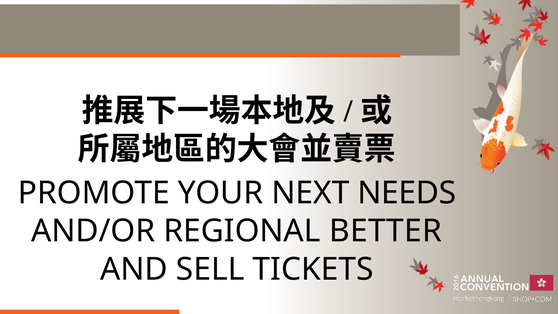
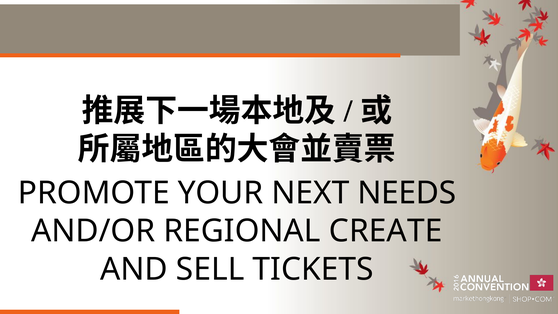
BETTER: BETTER -> CREATE (386, 231)
